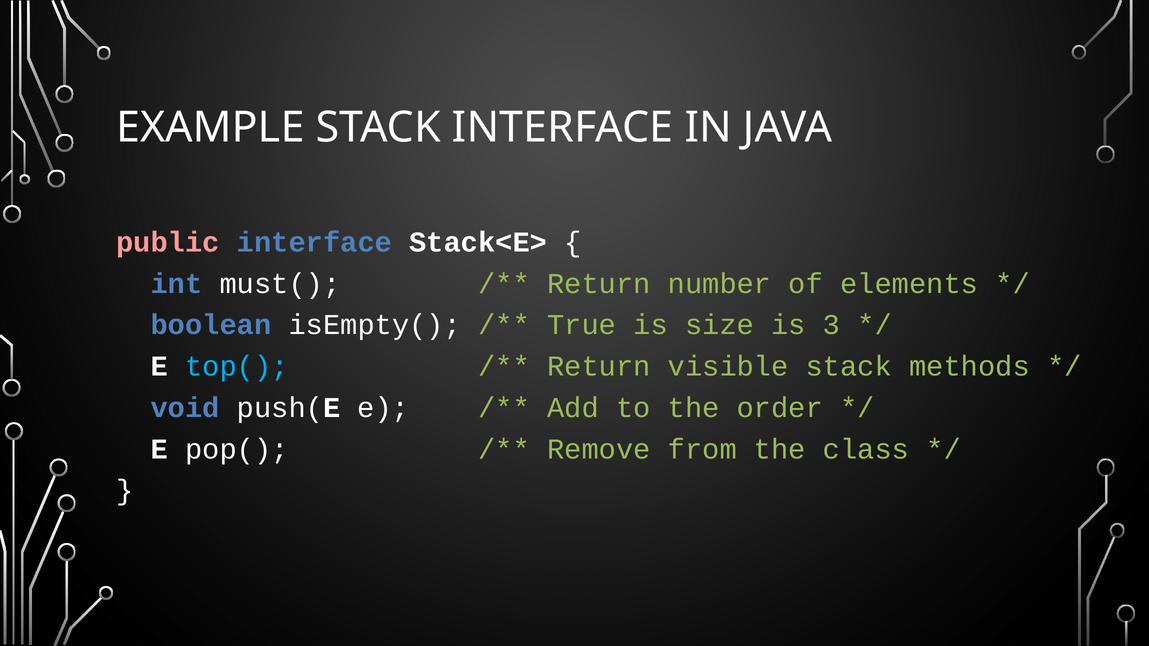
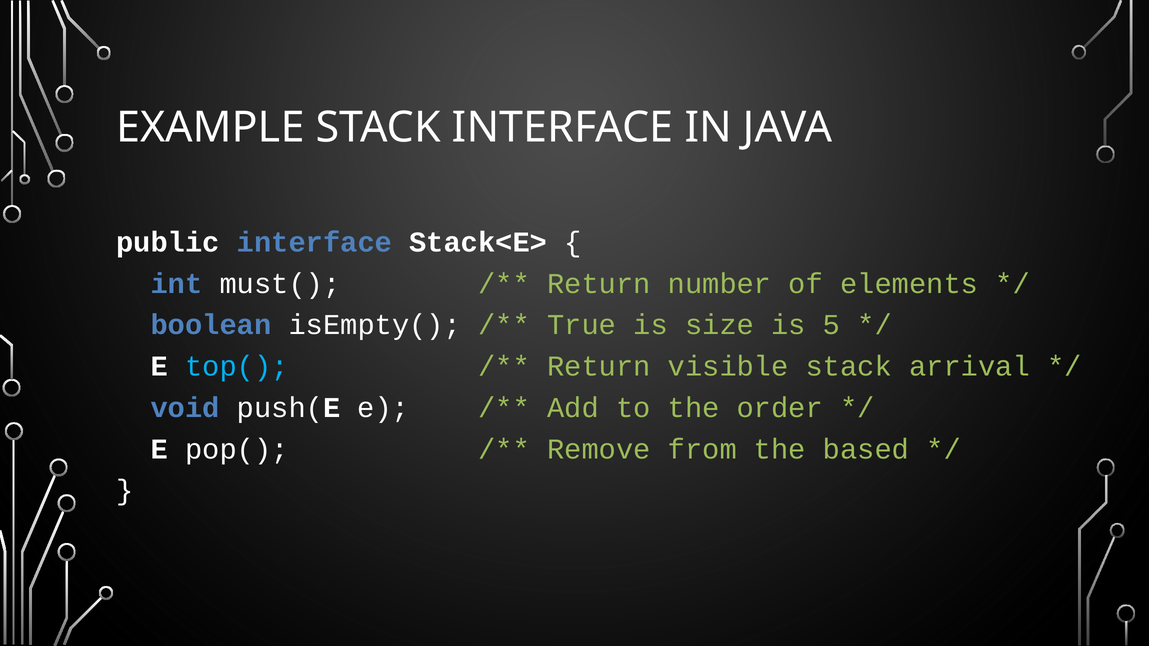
public colour: pink -> white (168, 242)
3: 3 -> 5 (832, 325)
methods: methods -> arrival (970, 367)
class: class -> based (866, 449)
